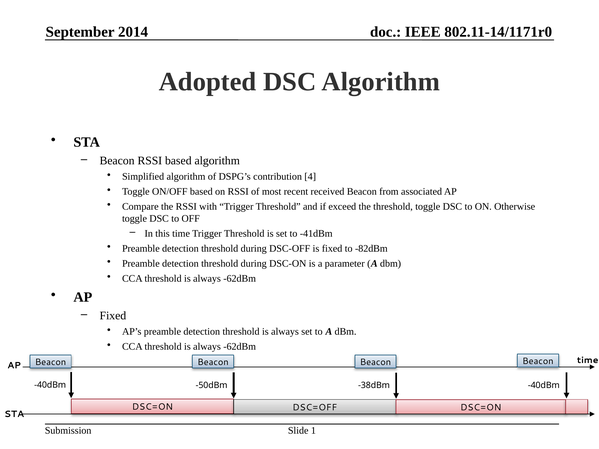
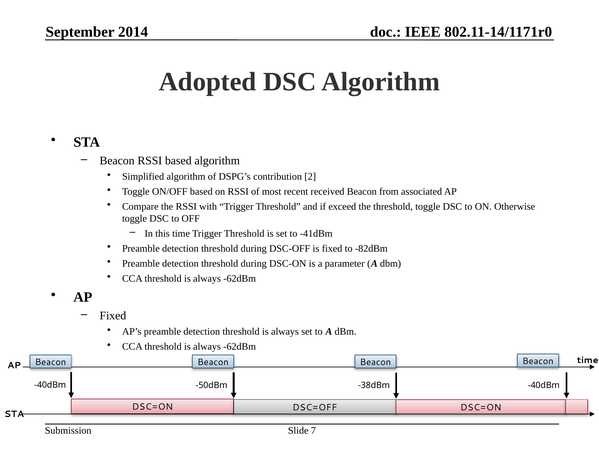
4: 4 -> 2 (310, 177)
1: 1 -> 7 (313, 431)
